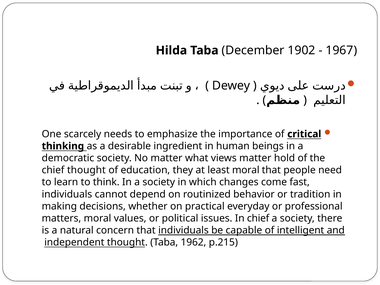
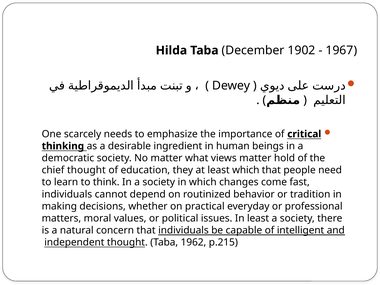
least moral: moral -> which (246, 170)
In chief: chief -> least (258, 218)
